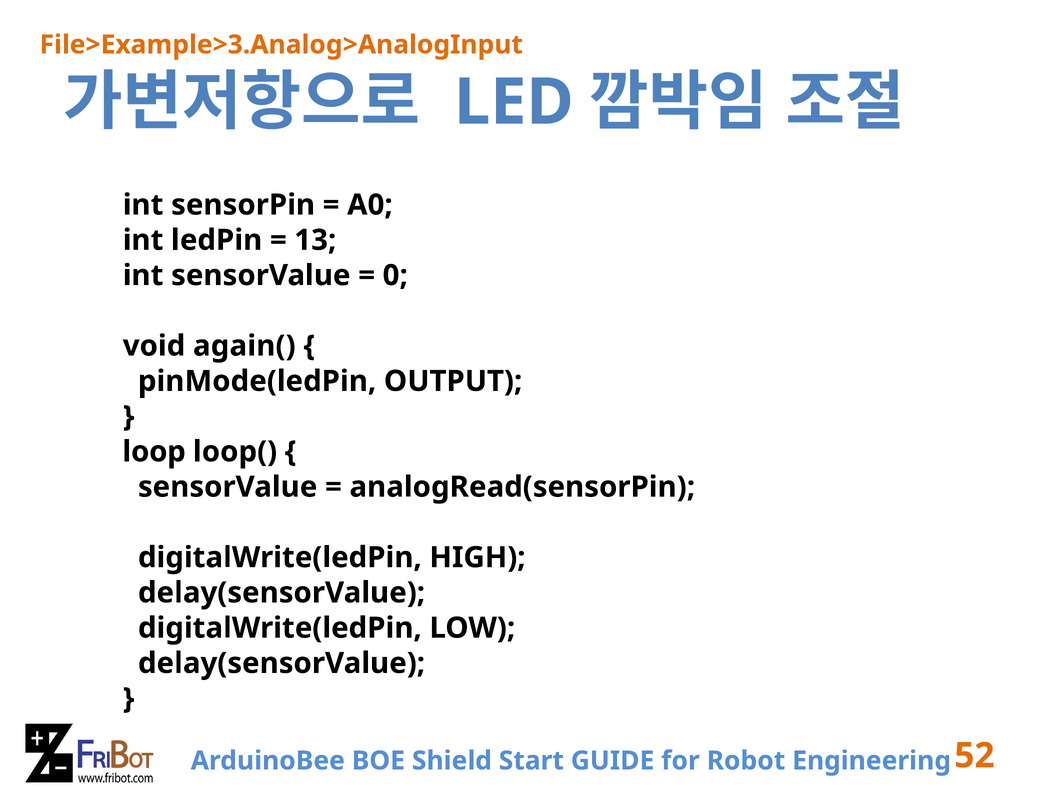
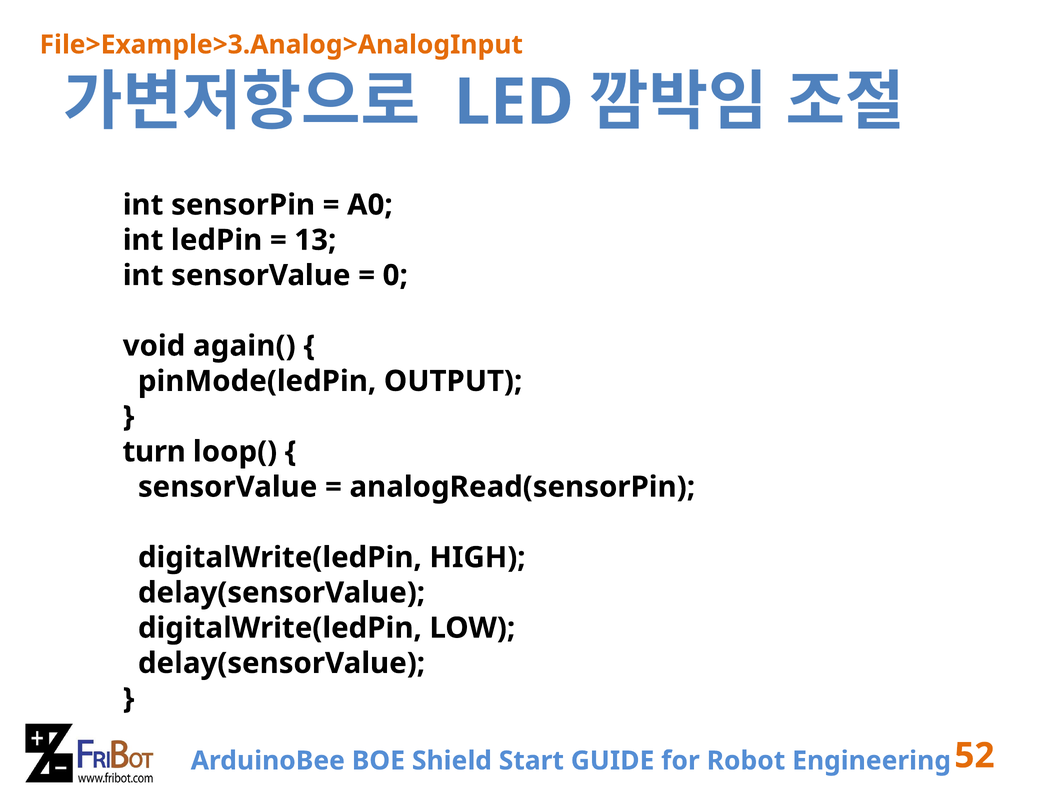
loop: loop -> turn (154, 452)
